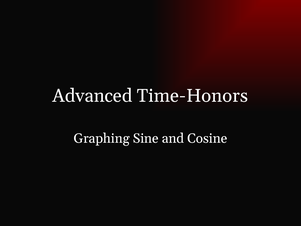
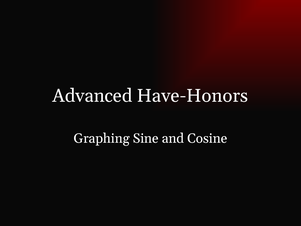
Time-Honors: Time-Honors -> Have-Honors (192, 96)
